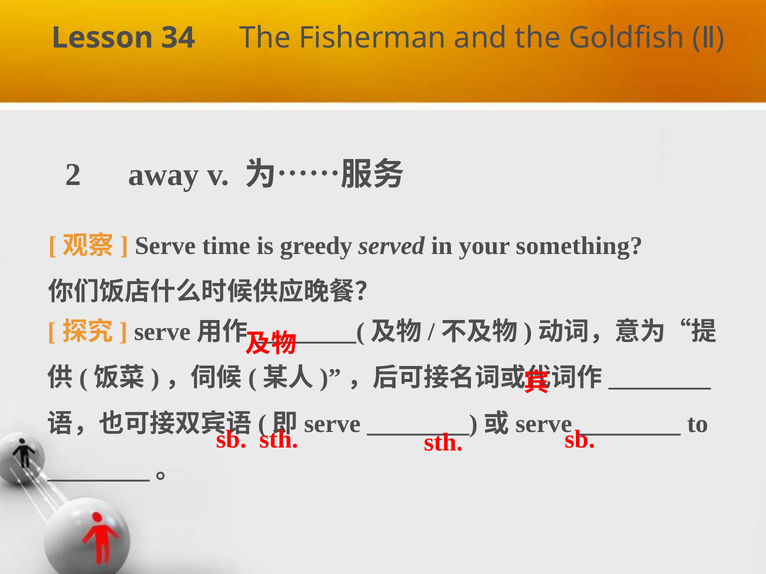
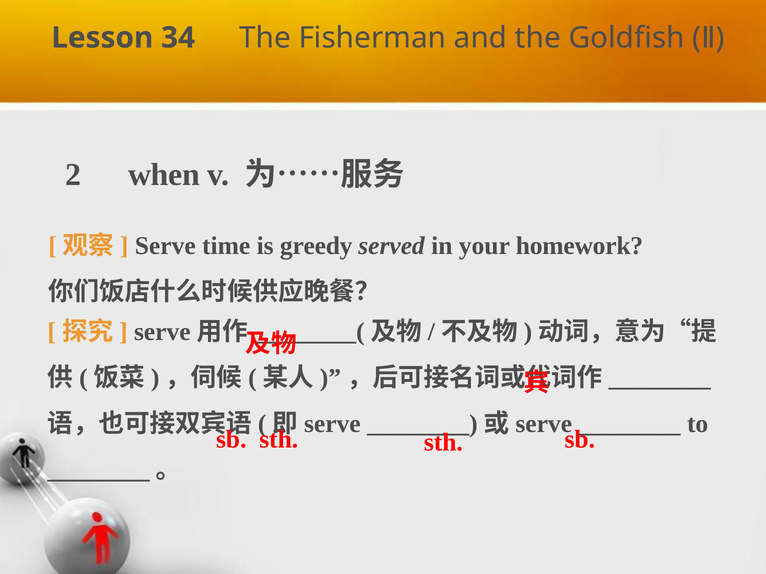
away: away -> when (164, 175)
something: something -> homework (579, 246)
